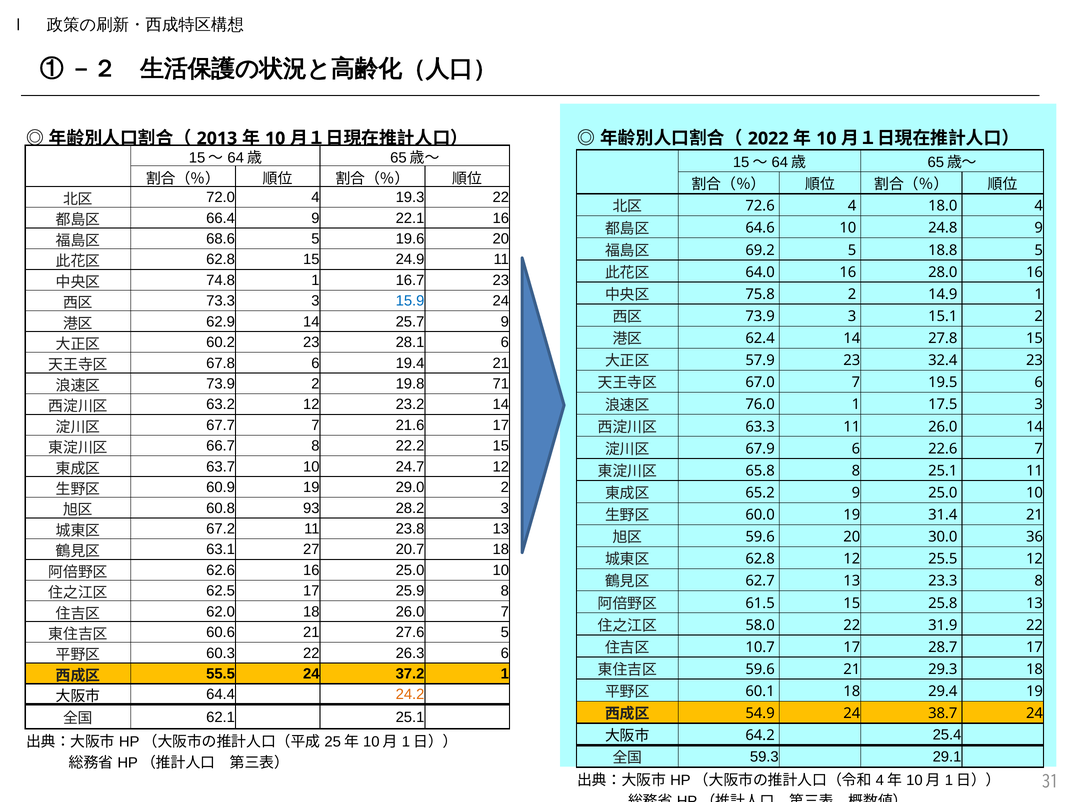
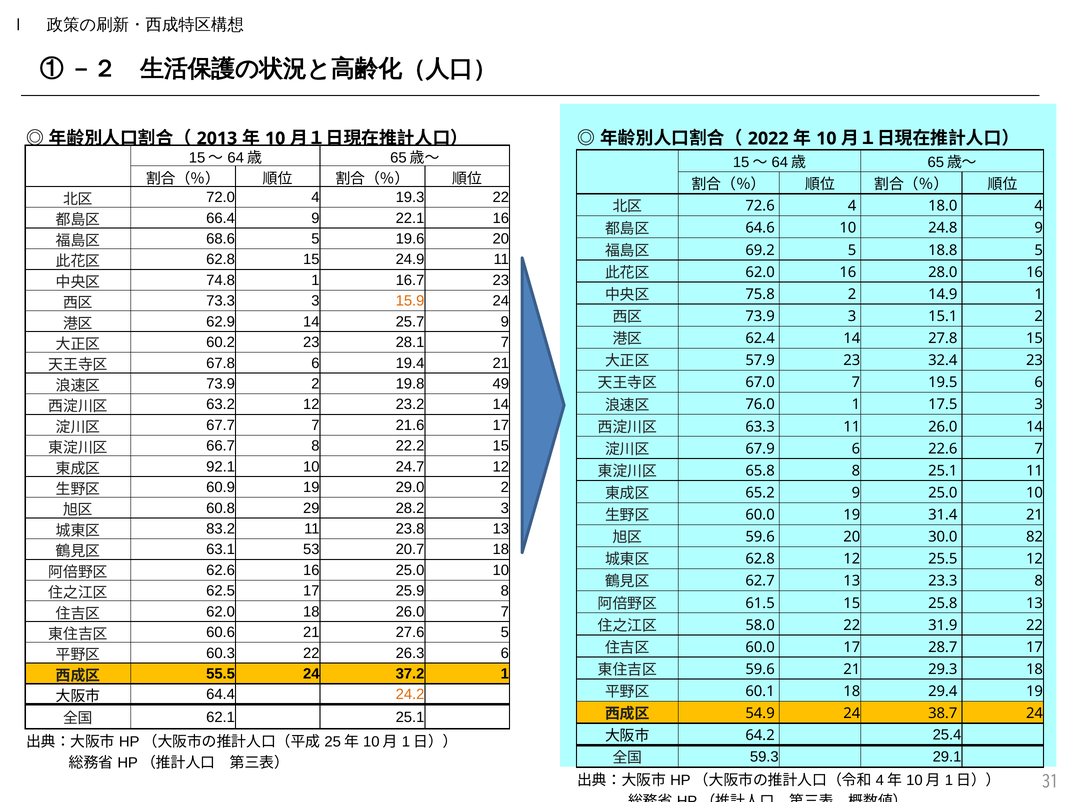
64.0: 64.0 -> 62.0 (760, 272)
15.9 colour: blue -> orange (410, 301)
28.1 6: 6 -> 7 (505, 342)
71: 71 -> 49 (501, 384)
63.7: 63.7 -> 92.1 (221, 467)
93: 93 -> 29 (311, 508)
67.2: 67.2 -> 83.2 (221, 529)
36: 36 -> 82 (1035, 537)
27: 27 -> 53 (311, 549)
10.7: 10.7 -> 60.0 (760, 647)
